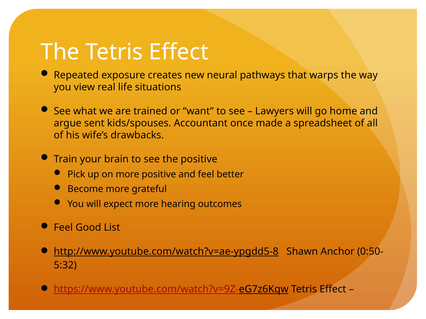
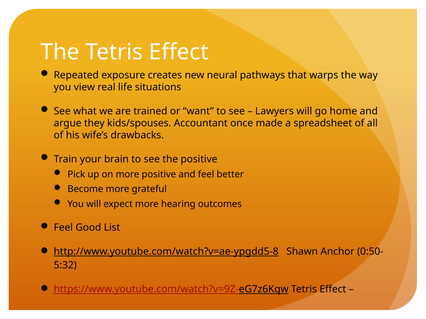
sent: sent -> they (94, 123)
